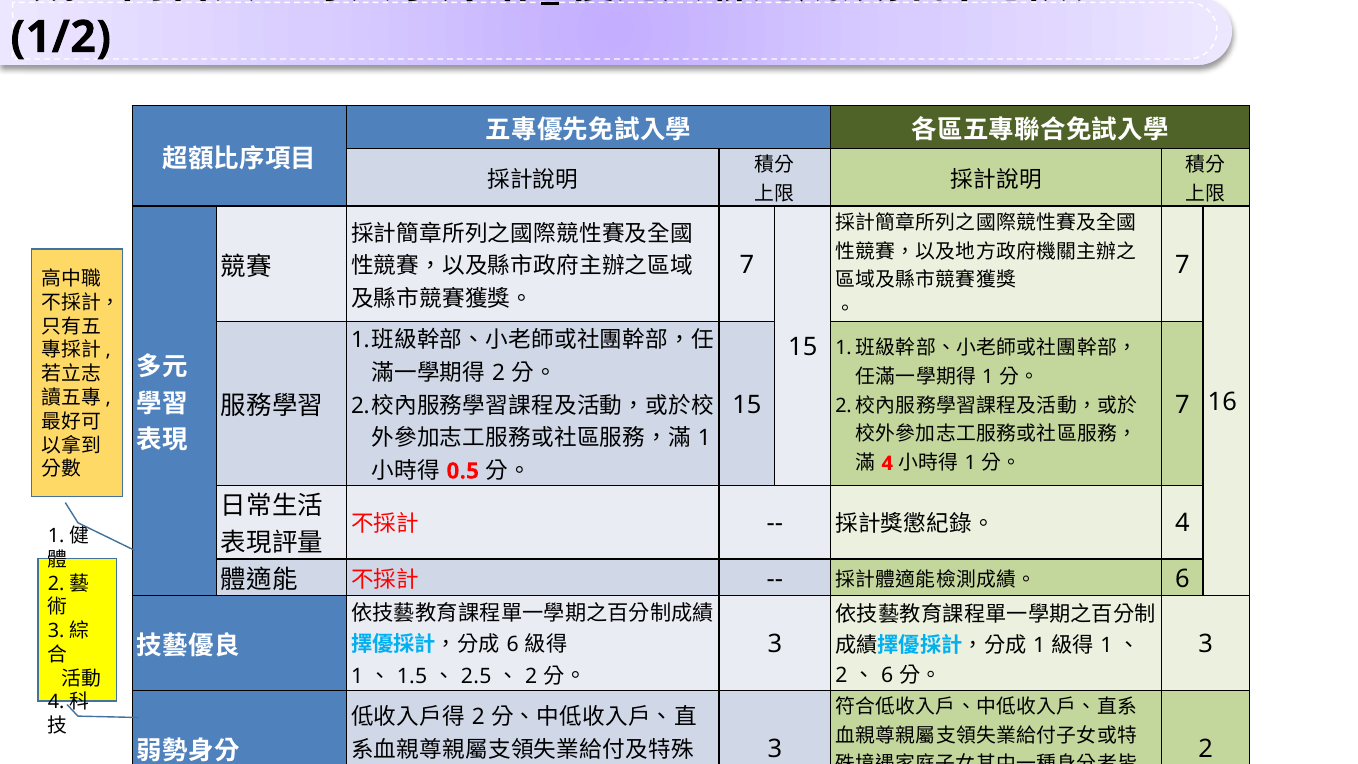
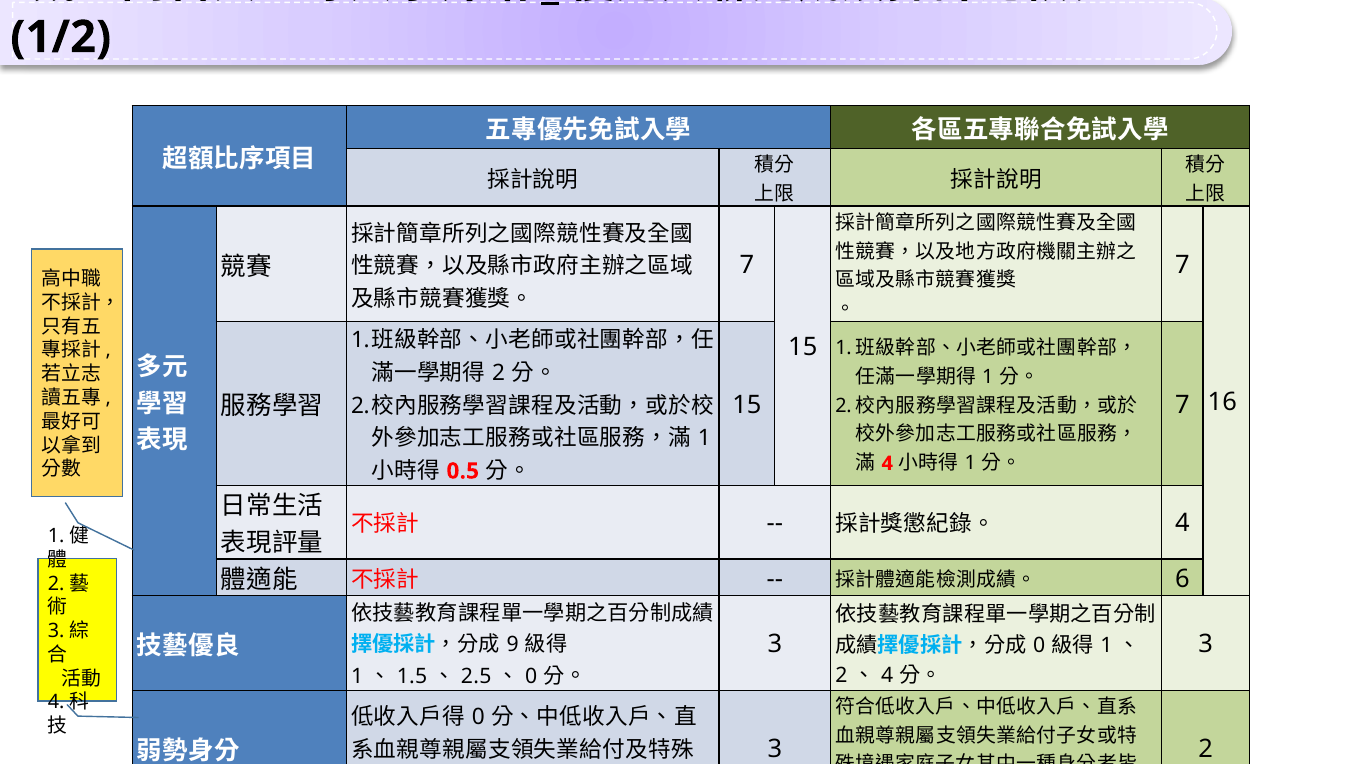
6: 6 -> 9 (513, 644)
1: 1 -> 0 (1039, 645)
6: 6 -> 4 (887, 676)
2: 2 -> 0 (531, 677)
2: 2 -> 0 (478, 717)
